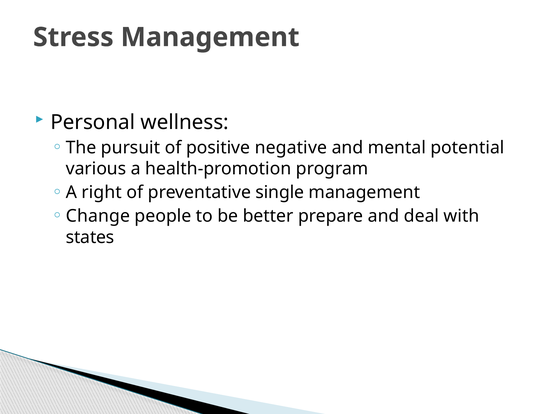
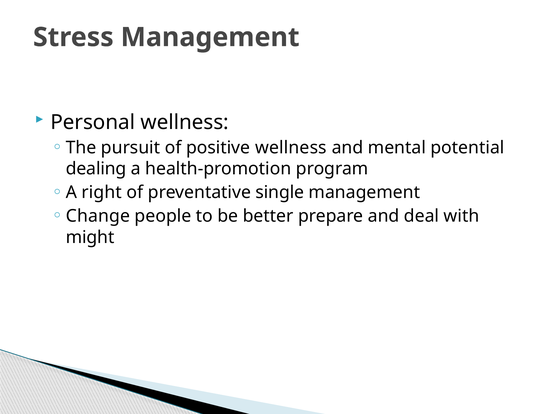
positive negative: negative -> wellness (291, 147)
various: various -> dealing (96, 168)
states: states -> might (90, 237)
